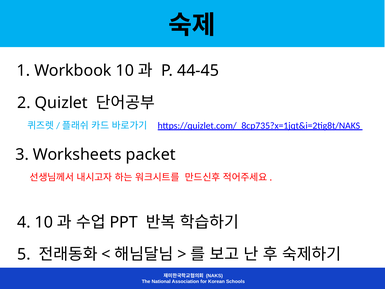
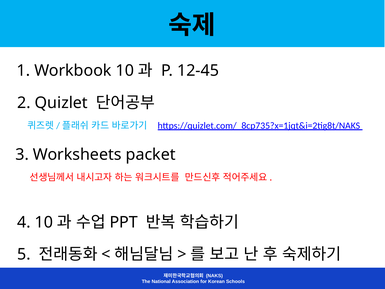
44-45: 44-45 -> 12-45 (198, 71)
